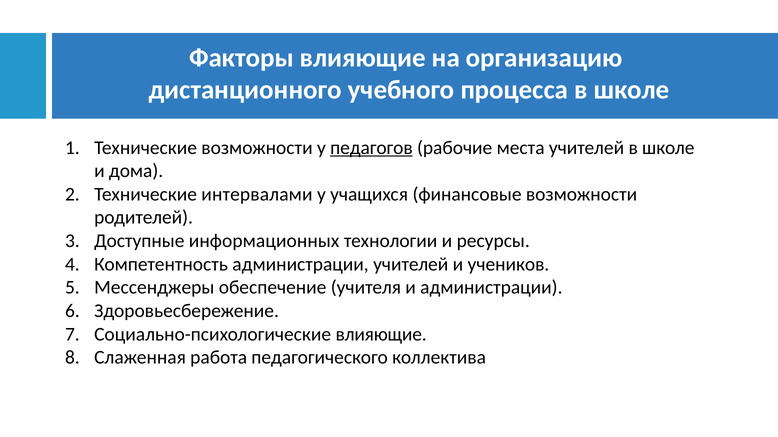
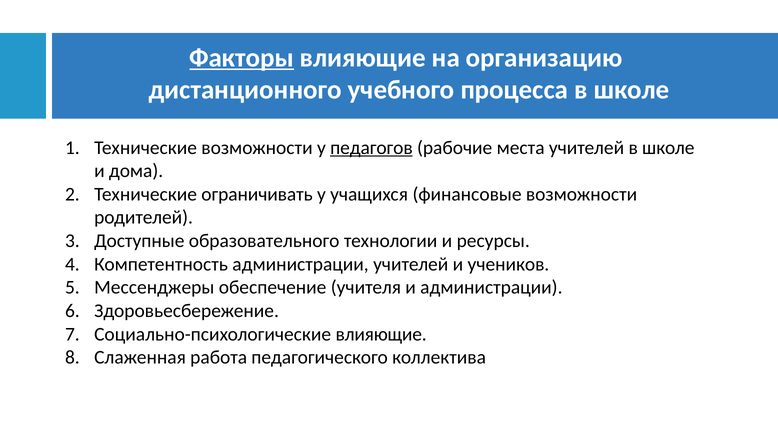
Факторы underline: none -> present (242, 58)
интервалами: интервалами -> ограничивать (257, 195)
информационных: информационных -> образовательного (264, 241)
